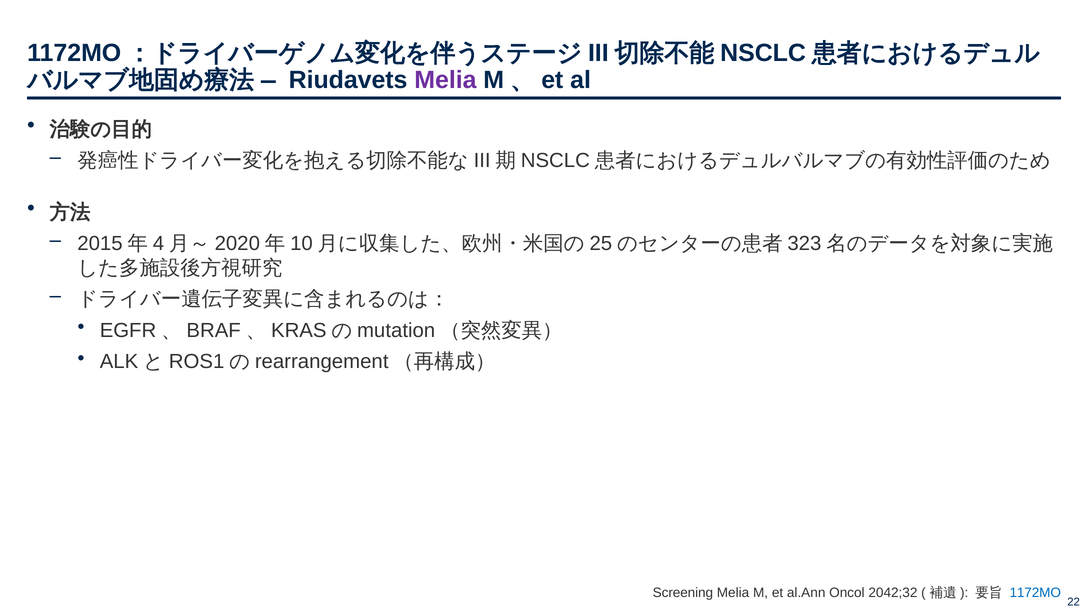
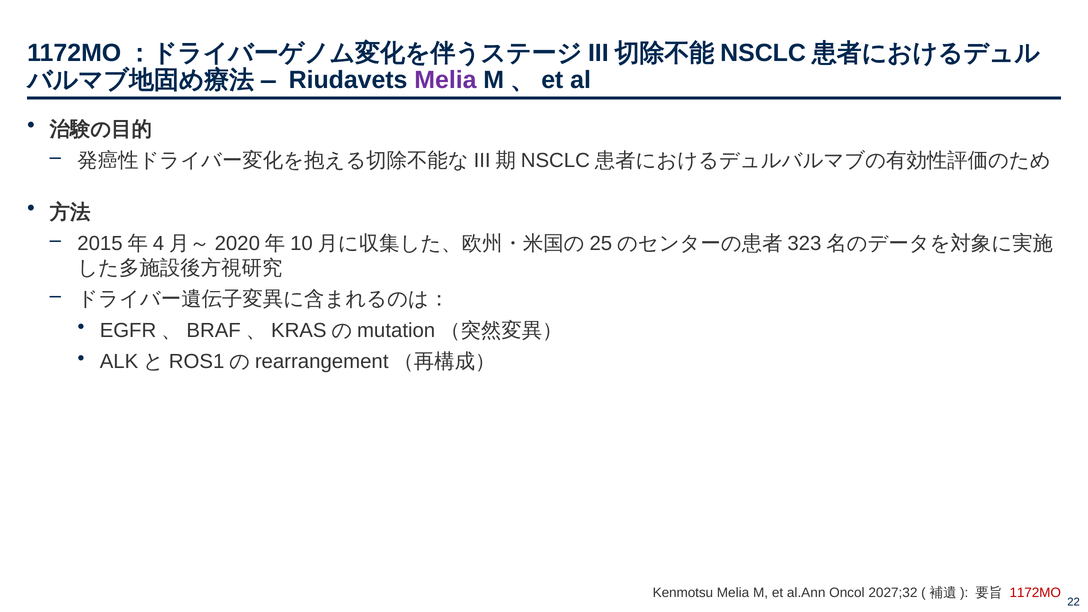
Screening: Screening -> Kenmotsu (683, 593)
2042;32: 2042;32 -> 2027;32 (893, 593)
1172MO colour: blue -> red (1035, 593)
